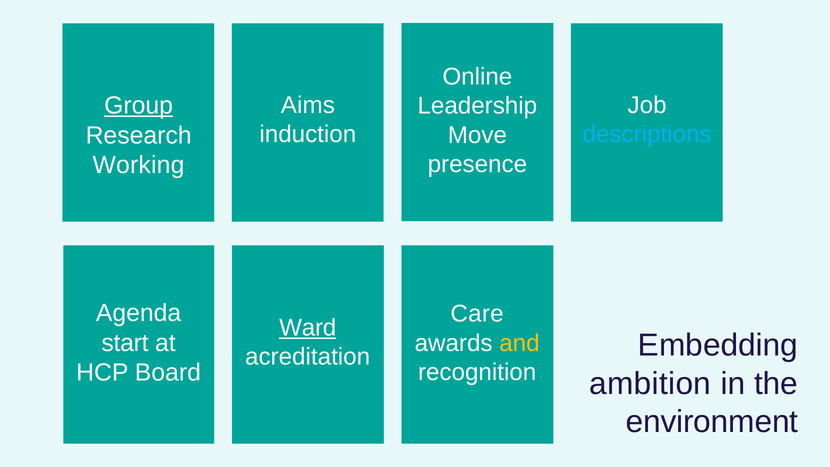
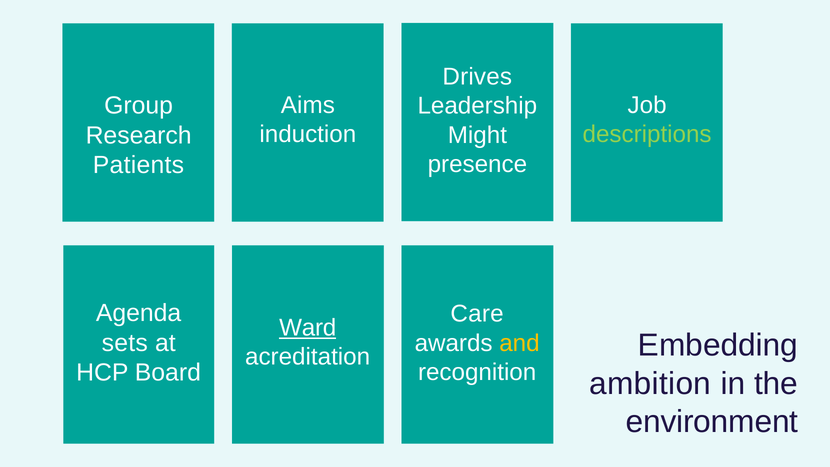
Online: Online -> Drives (477, 77)
Group underline: present -> none (139, 106)
descriptions colour: light blue -> light green (647, 134)
Move: Move -> Might (477, 135)
Working: Working -> Patients (138, 165)
start: start -> sets (125, 343)
